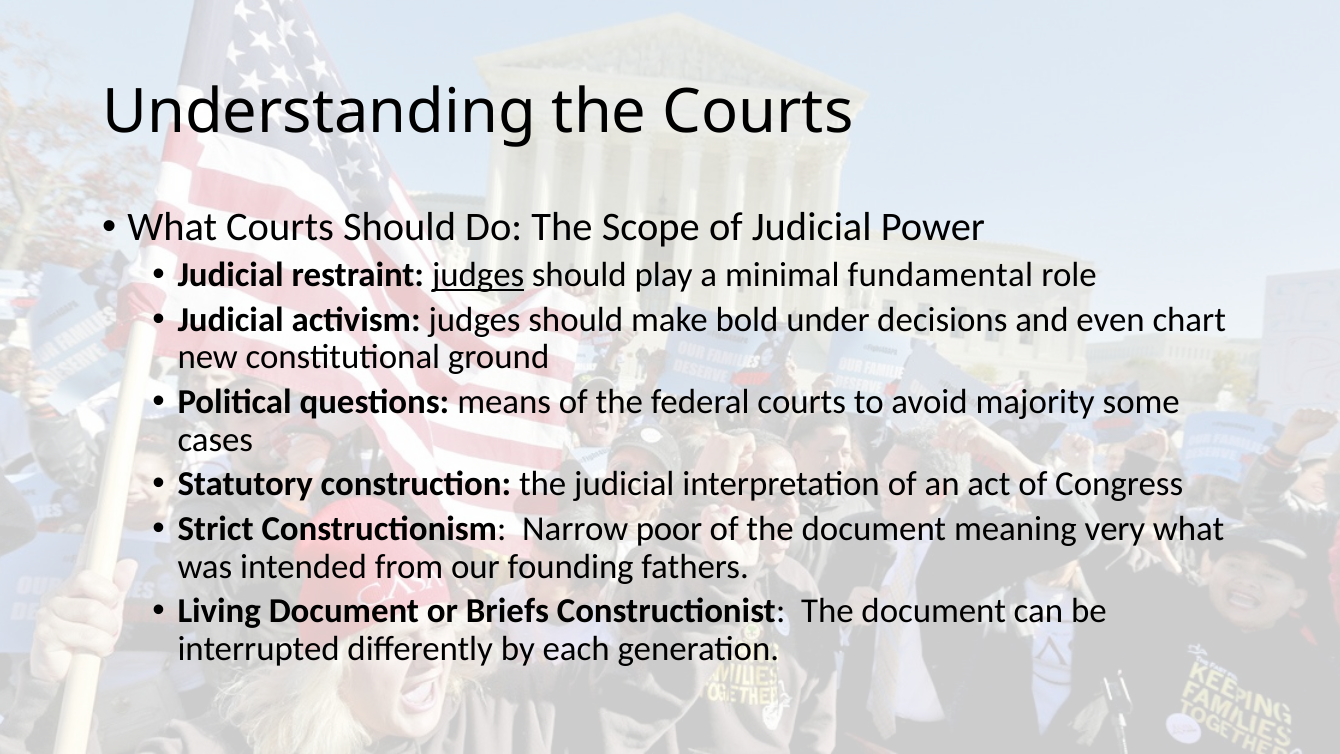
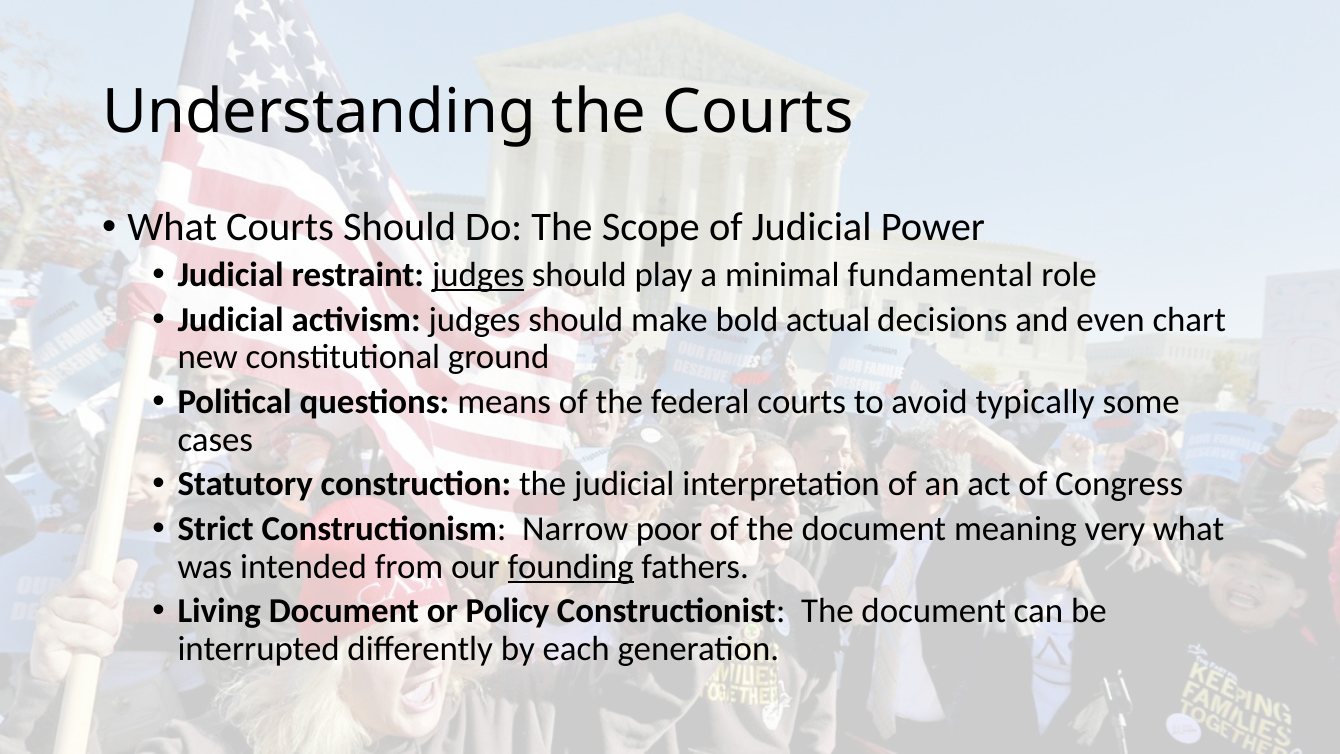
under: under -> actual (828, 320)
majority: majority -> typically (1035, 402)
founding underline: none -> present (571, 567)
Briefs: Briefs -> Policy (508, 611)
